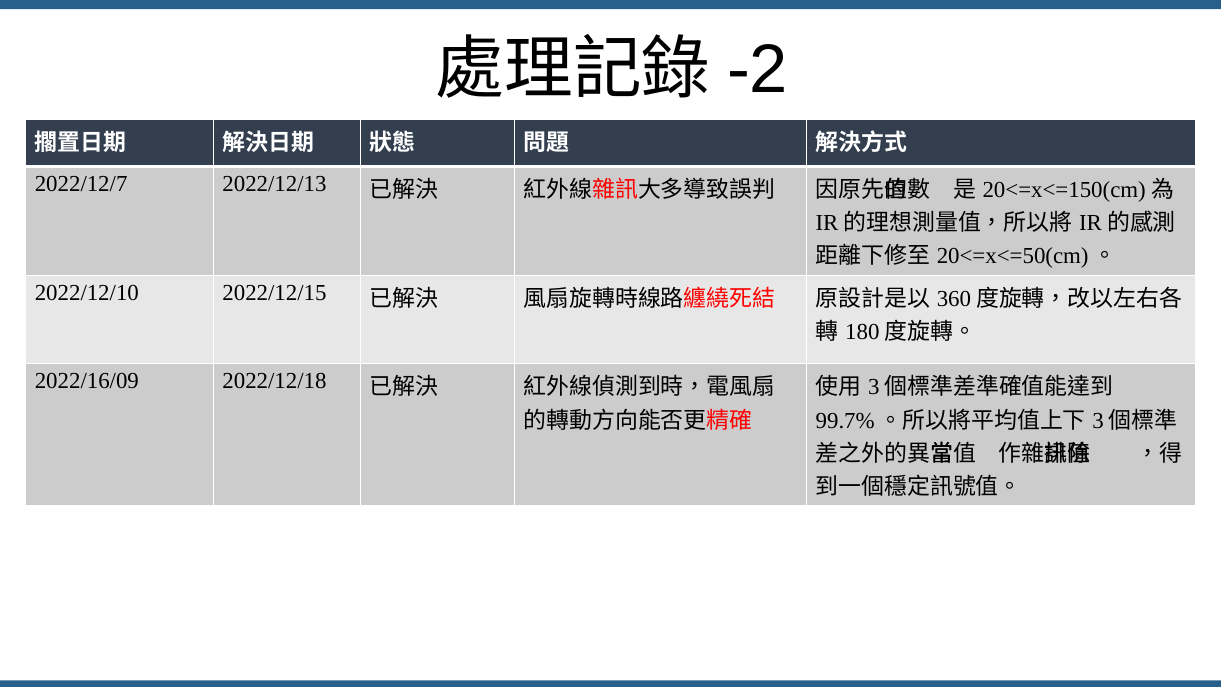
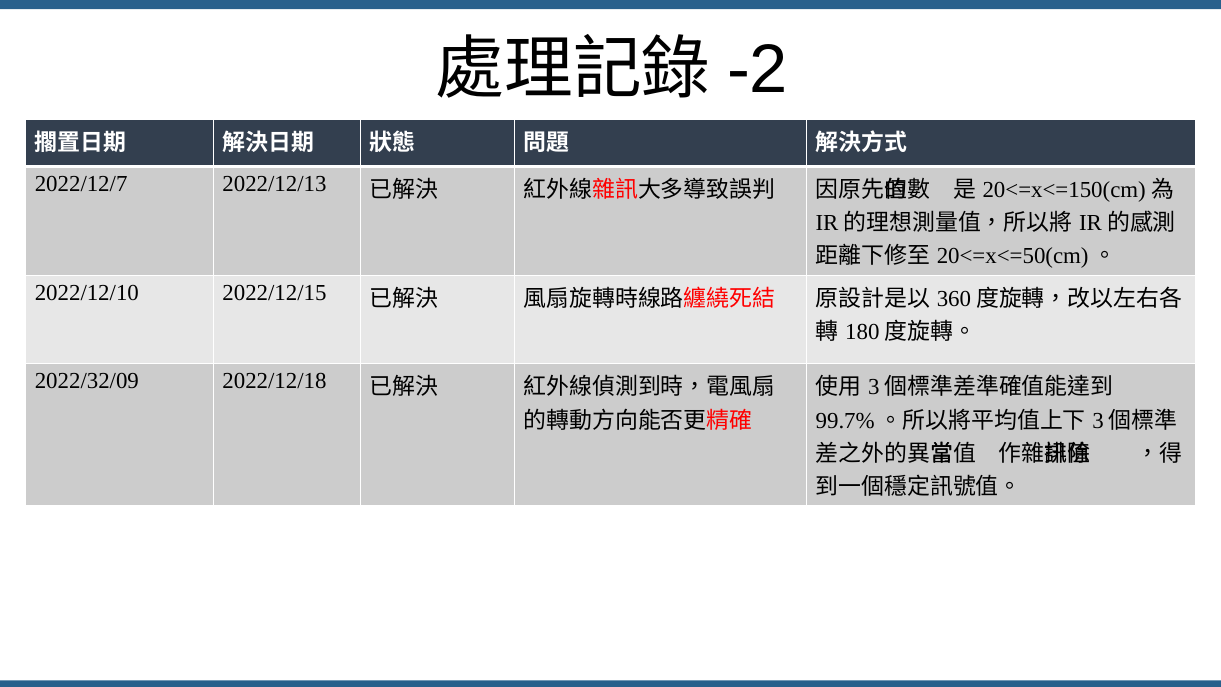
2022/16/09: 2022/16/09 -> 2022/32/09 (87, 381)
